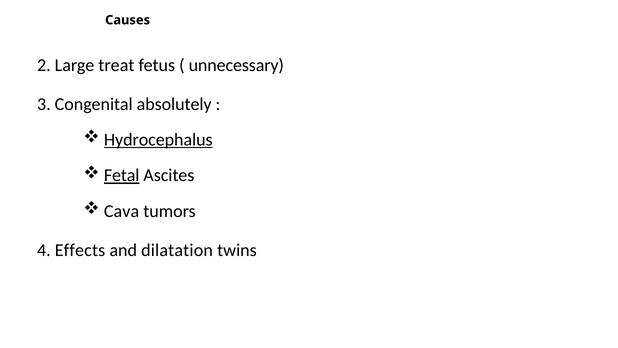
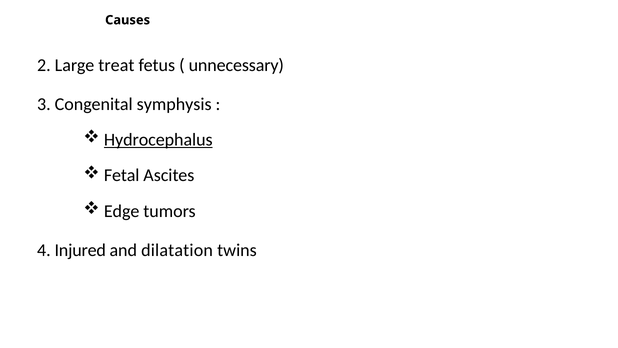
absolutely: absolutely -> symphysis (174, 104)
Fetal underline: present -> none (122, 175)
Cava: Cava -> Edge (122, 211)
Effects: Effects -> Injured (80, 250)
